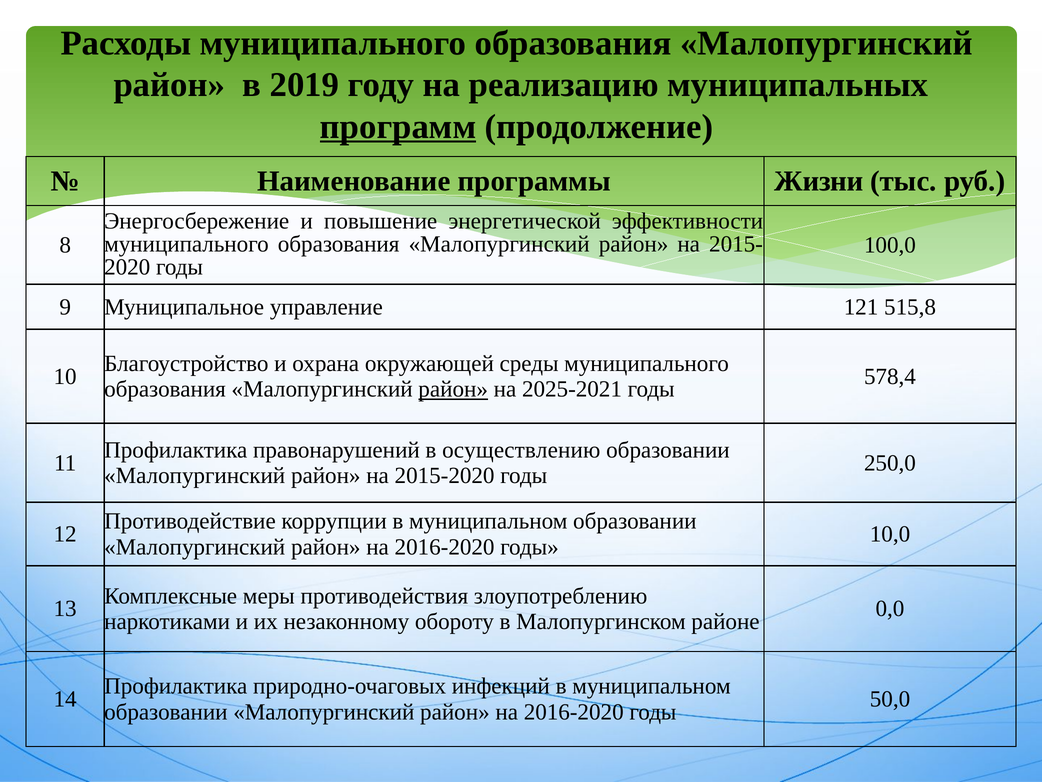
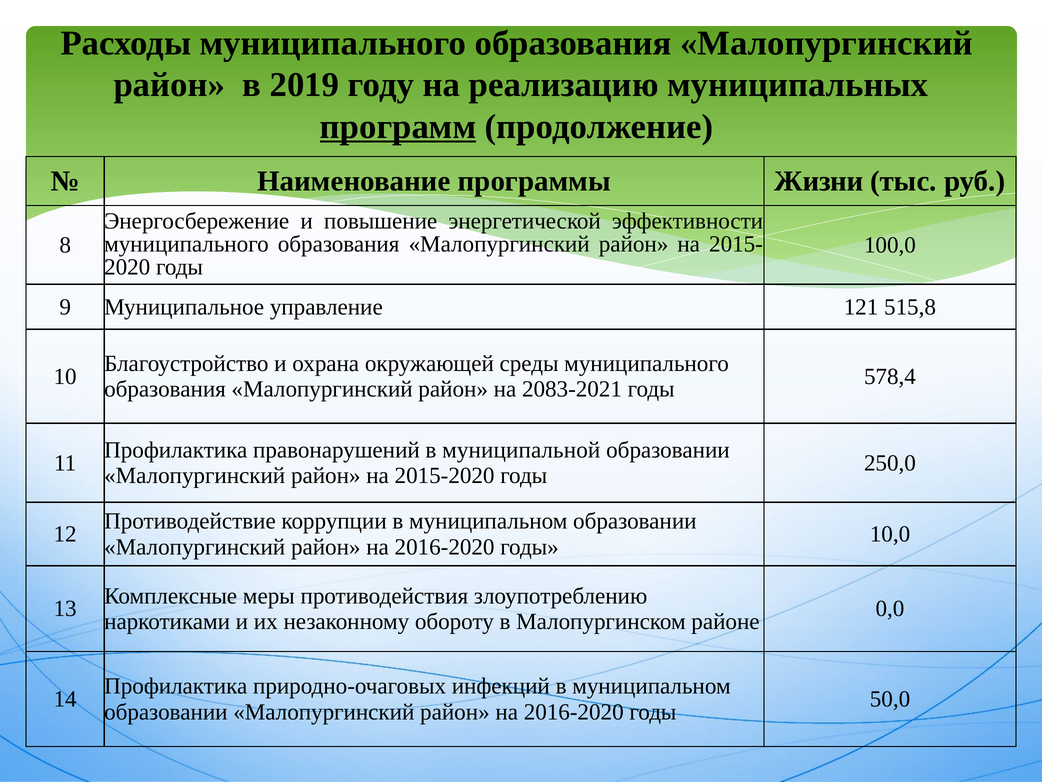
район underline: present -> none (453, 389)
2025-2021: 2025-2021 -> 2083-2021 (572, 389)
осуществлению: осуществлению -> муниципальной (521, 450)
